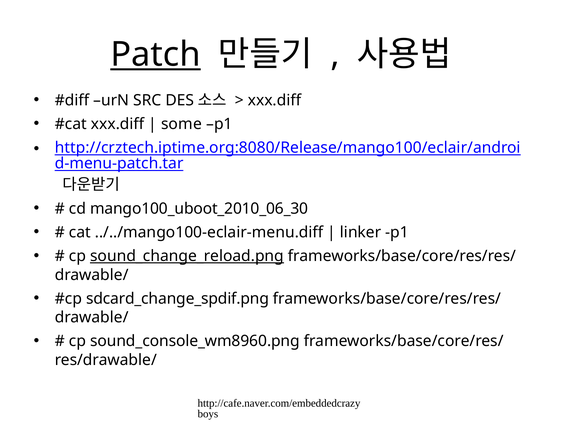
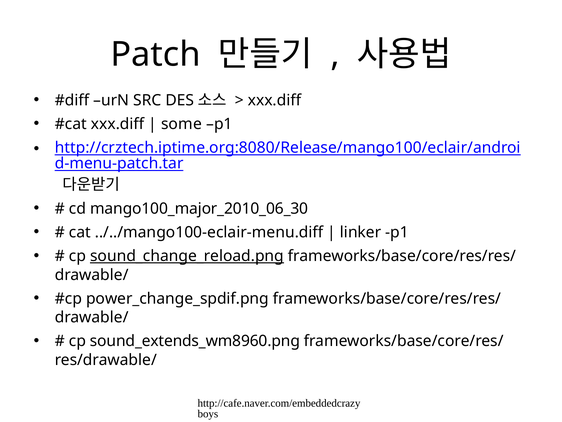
Patch underline: present -> none (156, 54)
mango100_uboot_2010_06_30: mango100_uboot_2010_06_30 -> mango100_major_2010_06_30 (199, 208)
sdcard_change_spdif.png: sdcard_change_spdif.png -> power_change_spdif.png (177, 298)
sound_console_wm8960.png: sound_console_wm8960.png -> sound_extends_wm8960.png (195, 341)
